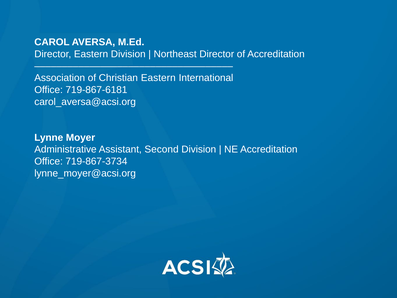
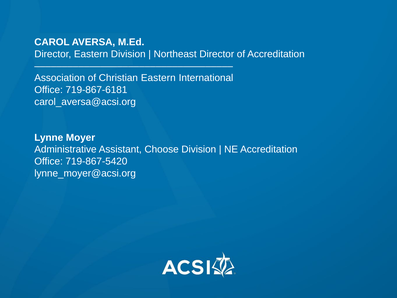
Second: Second -> Choose (162, 149)
719-867-3734: 719-867-3734 -> 719-867-5420 (96, 161)
